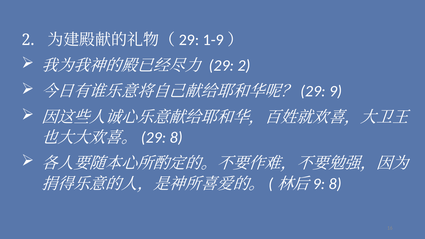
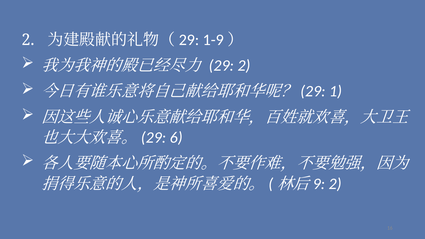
9: 9 -> 1 (336, 91)
8: 8 -> 6 (176, 138)
8: 8 -> 2 (335, 184)
